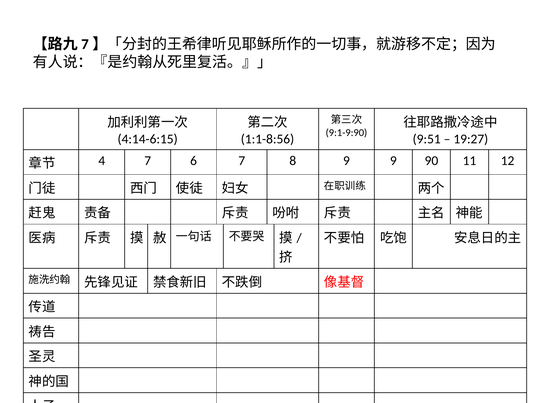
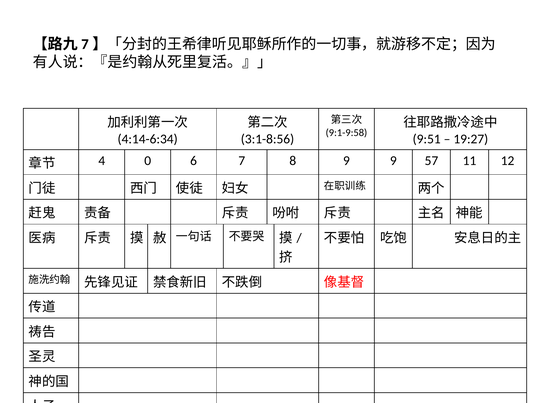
9:1-9:90: 9:1-9:90 -> 9:1-9:58 (346, 133)
4:14-6:15: 4:14-6:15 -> 4:14-6:34 (148, 139)
1:1-8:56: 1:1-8:56 -> 3:1-8:56 (267, 139)
4 7: 7 -> 0 (148, 161)
90: 90 -> 57 (431, 161)
